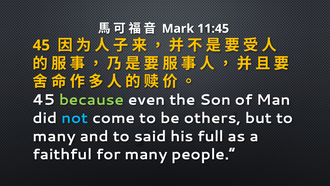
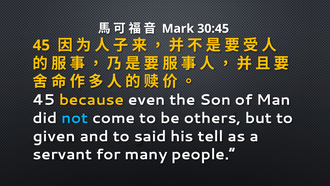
11:45: 11:45 -> 30:45 (213, 29)
because colour: light green -> yellow (92, 100)
many: many -> given (54, 136)
full: full -> tell (211, 136)
faithful: faithful -> servant (62, 154)
